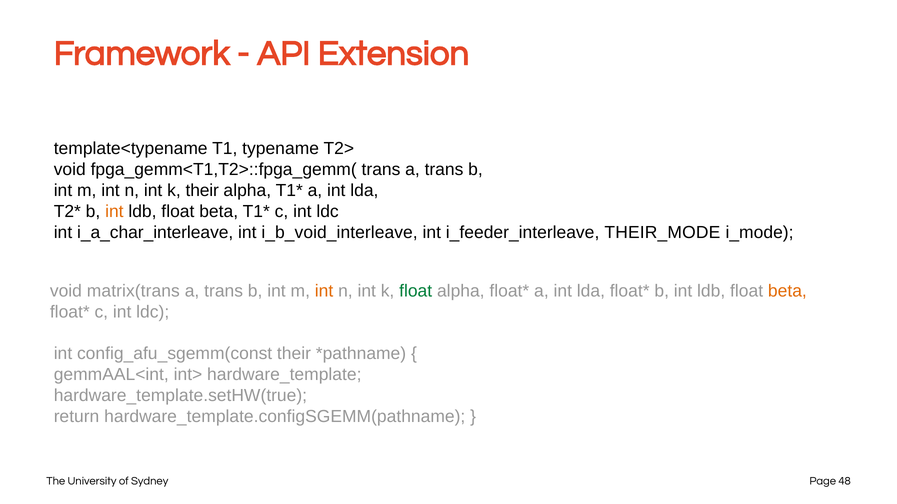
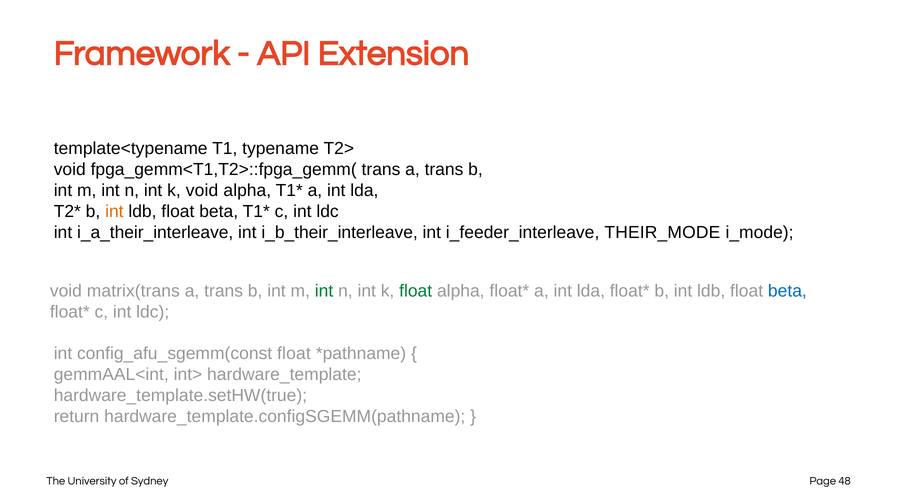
k their: their -> void (202, 191)
i_a_char_interleave: i_a_char_interleave -> i_a_their_interleave (155, 233)
i_b_void_interleave: i_b_void_interleave -> i_b_their_interleave (340, 233)
int colour: orange -> green (324, 292)
beta colour: orange -> blue (787, 292)
config_afu_sgemm(const their: their -> float (294, 354)
